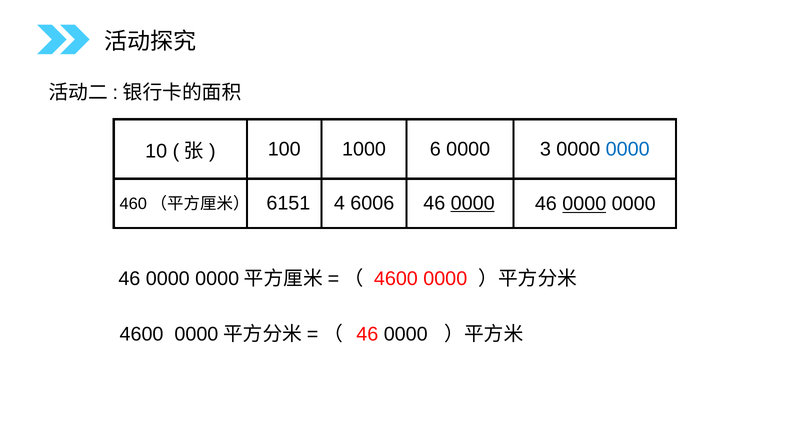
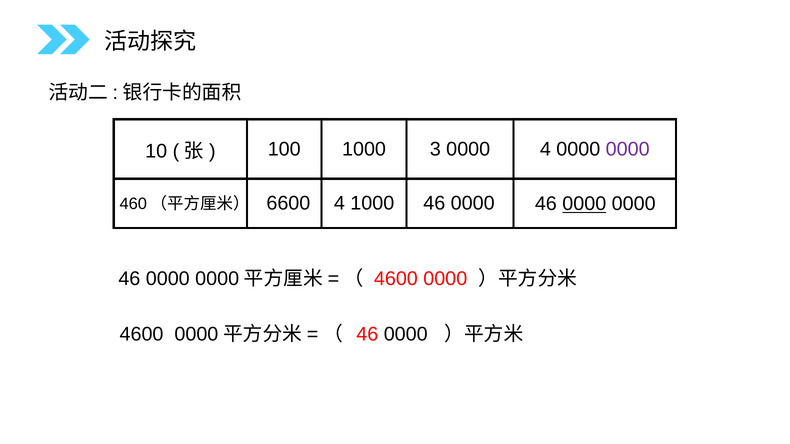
6: 6 -> 3 (435, 149)
0000 3: 3 -> 4 (545, 149)
0000 colour: blue -> purple (628, 149)
6151: 6151 -> 6600 (288, 204)
4 6006: 6006 -> 1000 (372, 204)
0000 underline: present -> none (473, 203)
